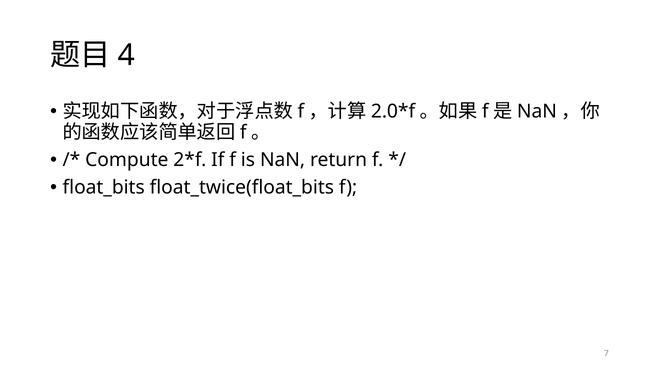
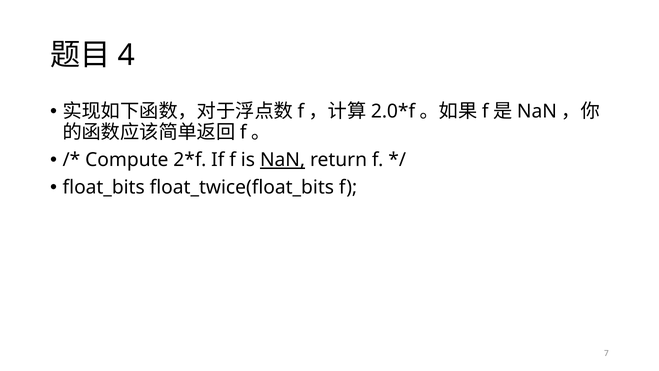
NaN underline: none -> present (283, 160)
